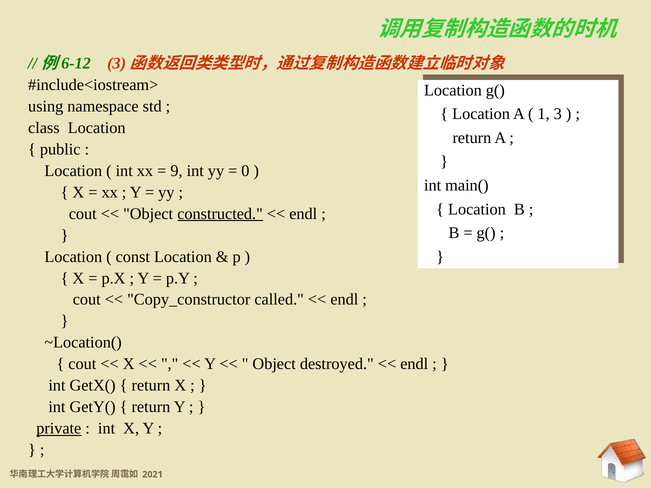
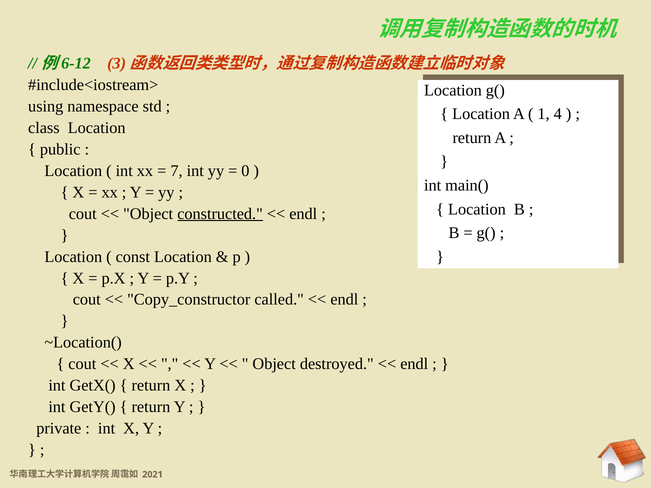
3: 3 -> 4 (558, 114)
9: 9 -> 7 (176, 171)
private underline: present -> none (59, 429)
